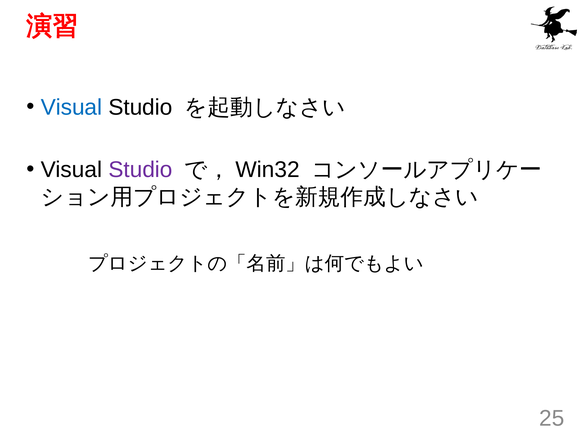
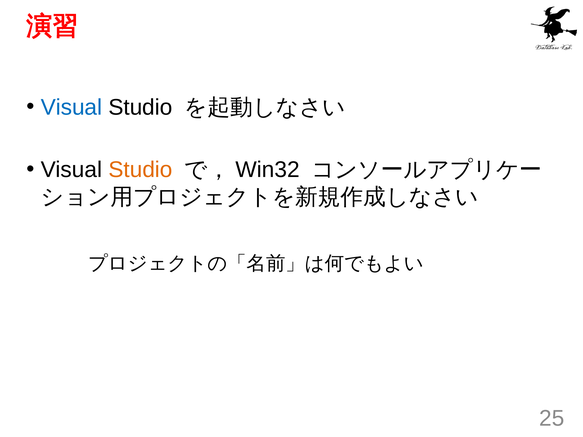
Studio colour: purple -> orange (140, 170)
